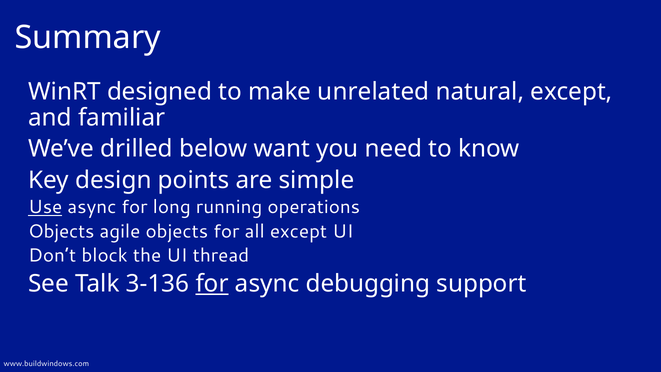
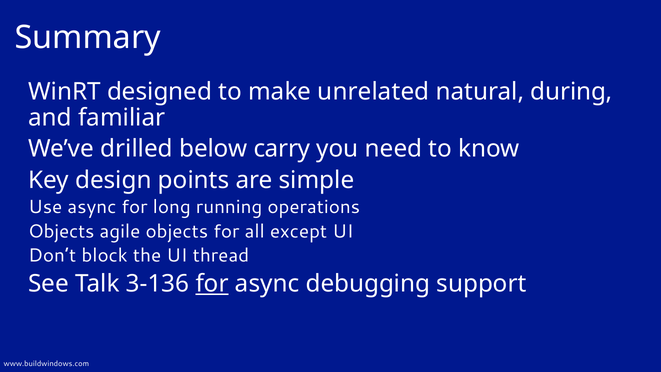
natural except: except -> during (571, 91)
want: want -> carry (282, 149)
Use underline: present -> none (45, 207)
